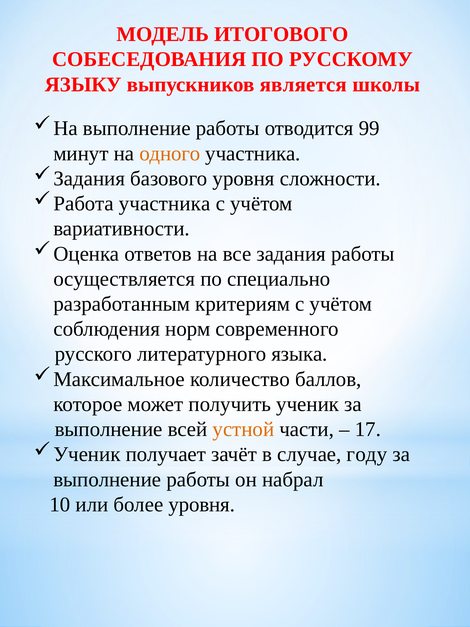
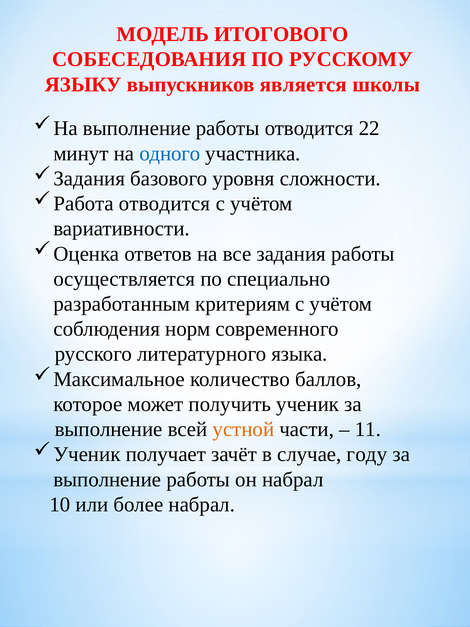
99: 99 -> 22 (369, 128)
одного colour: orange -> blue (170, 153)
участника: участника -> отводится (165, 204)
17: 17 -> 11 (368, 429)
более уровня: уровня -> набрал (202, 504)
